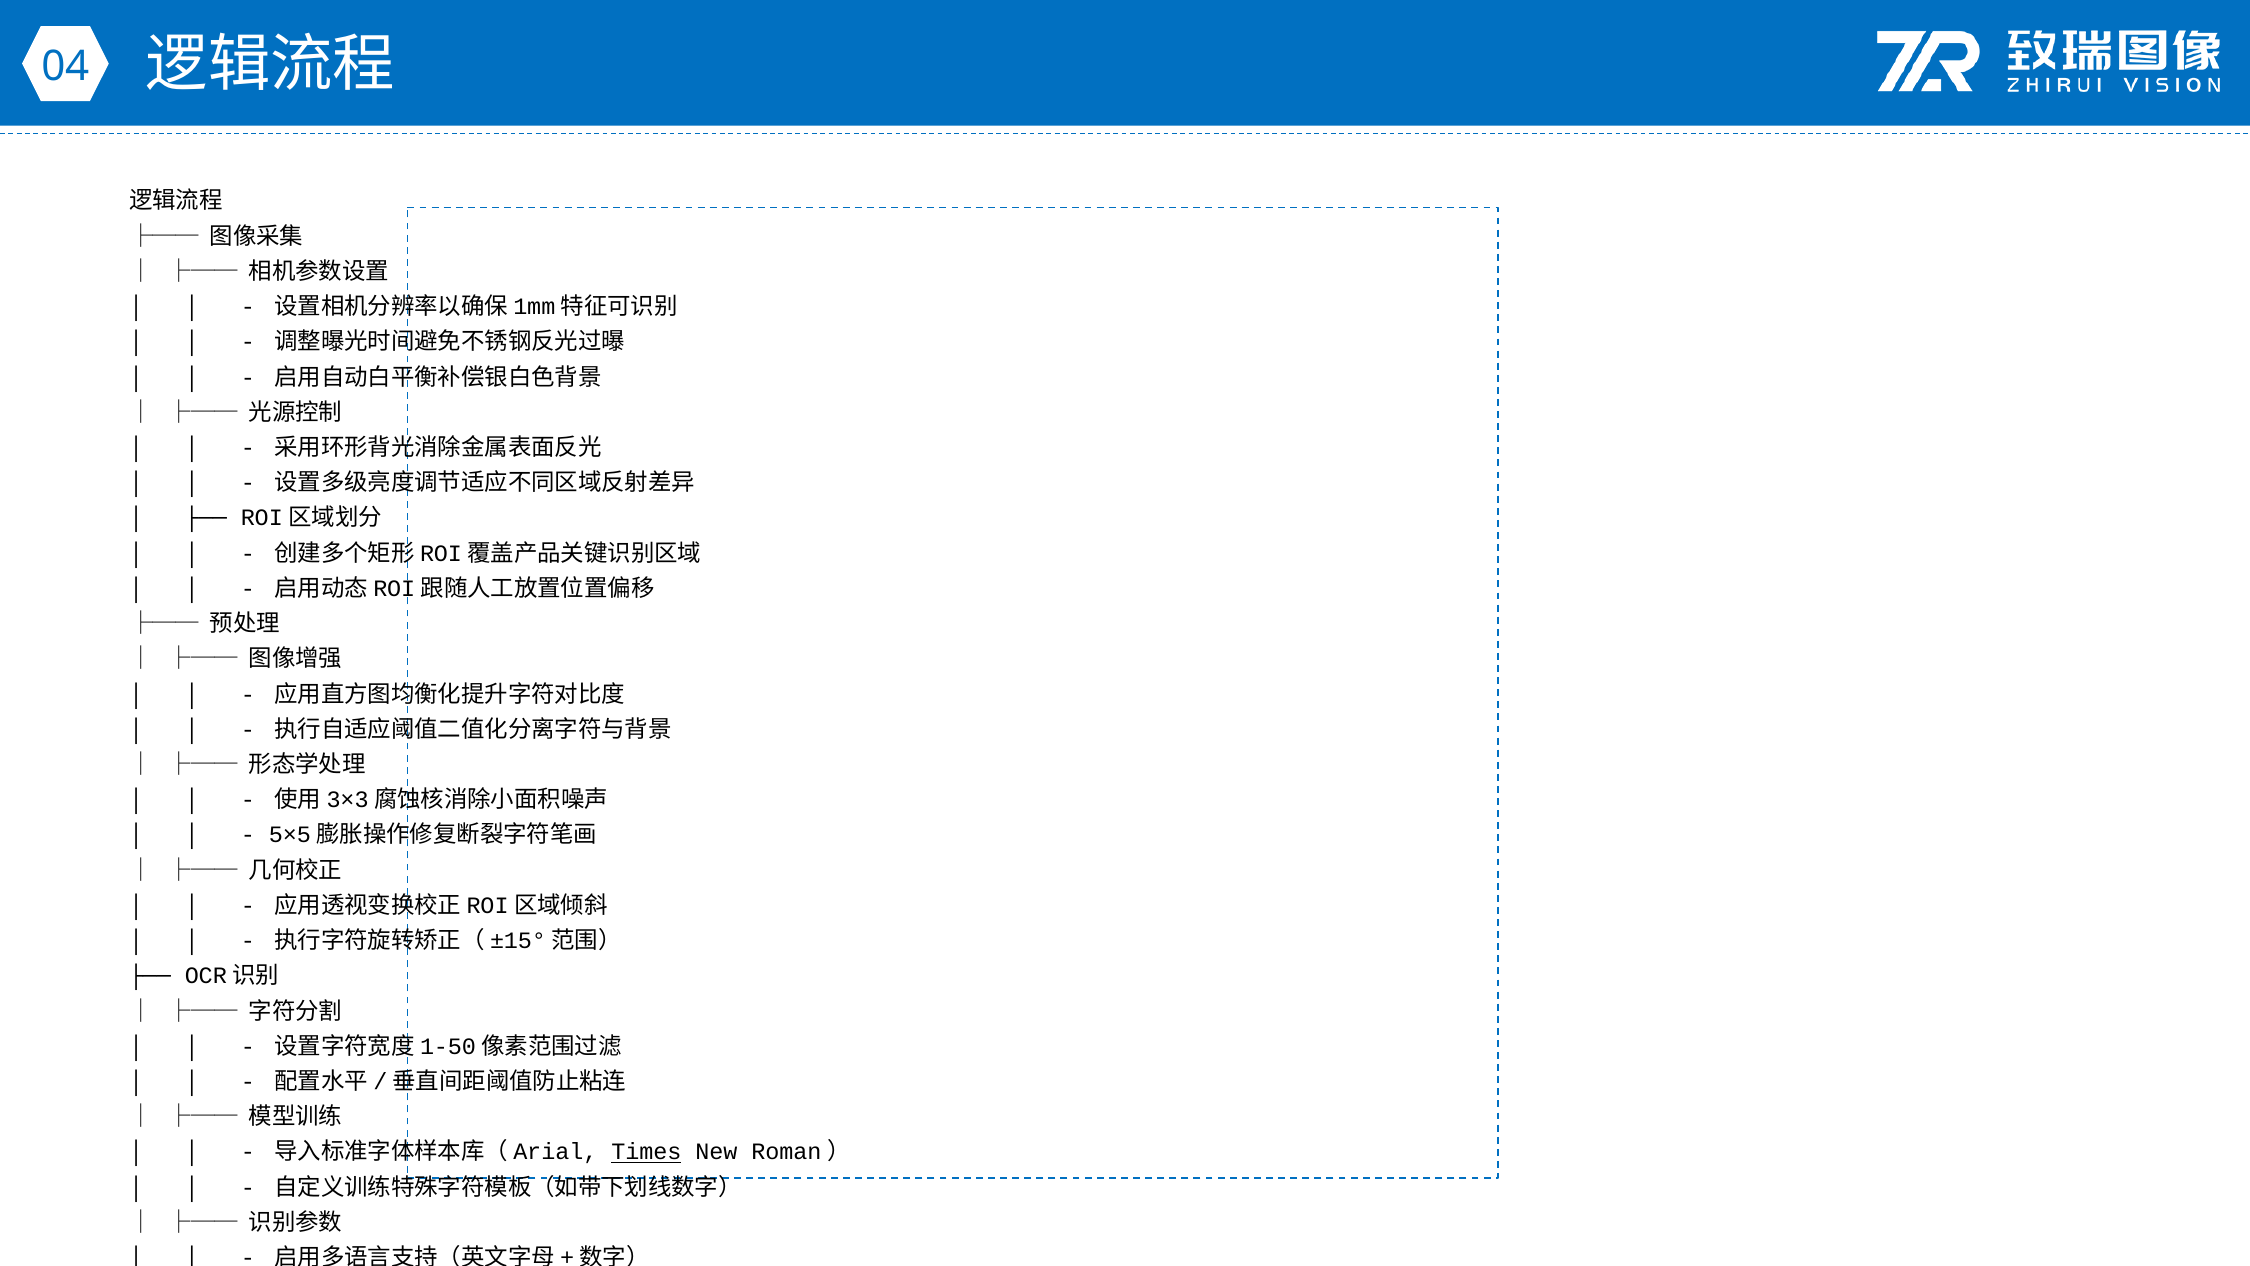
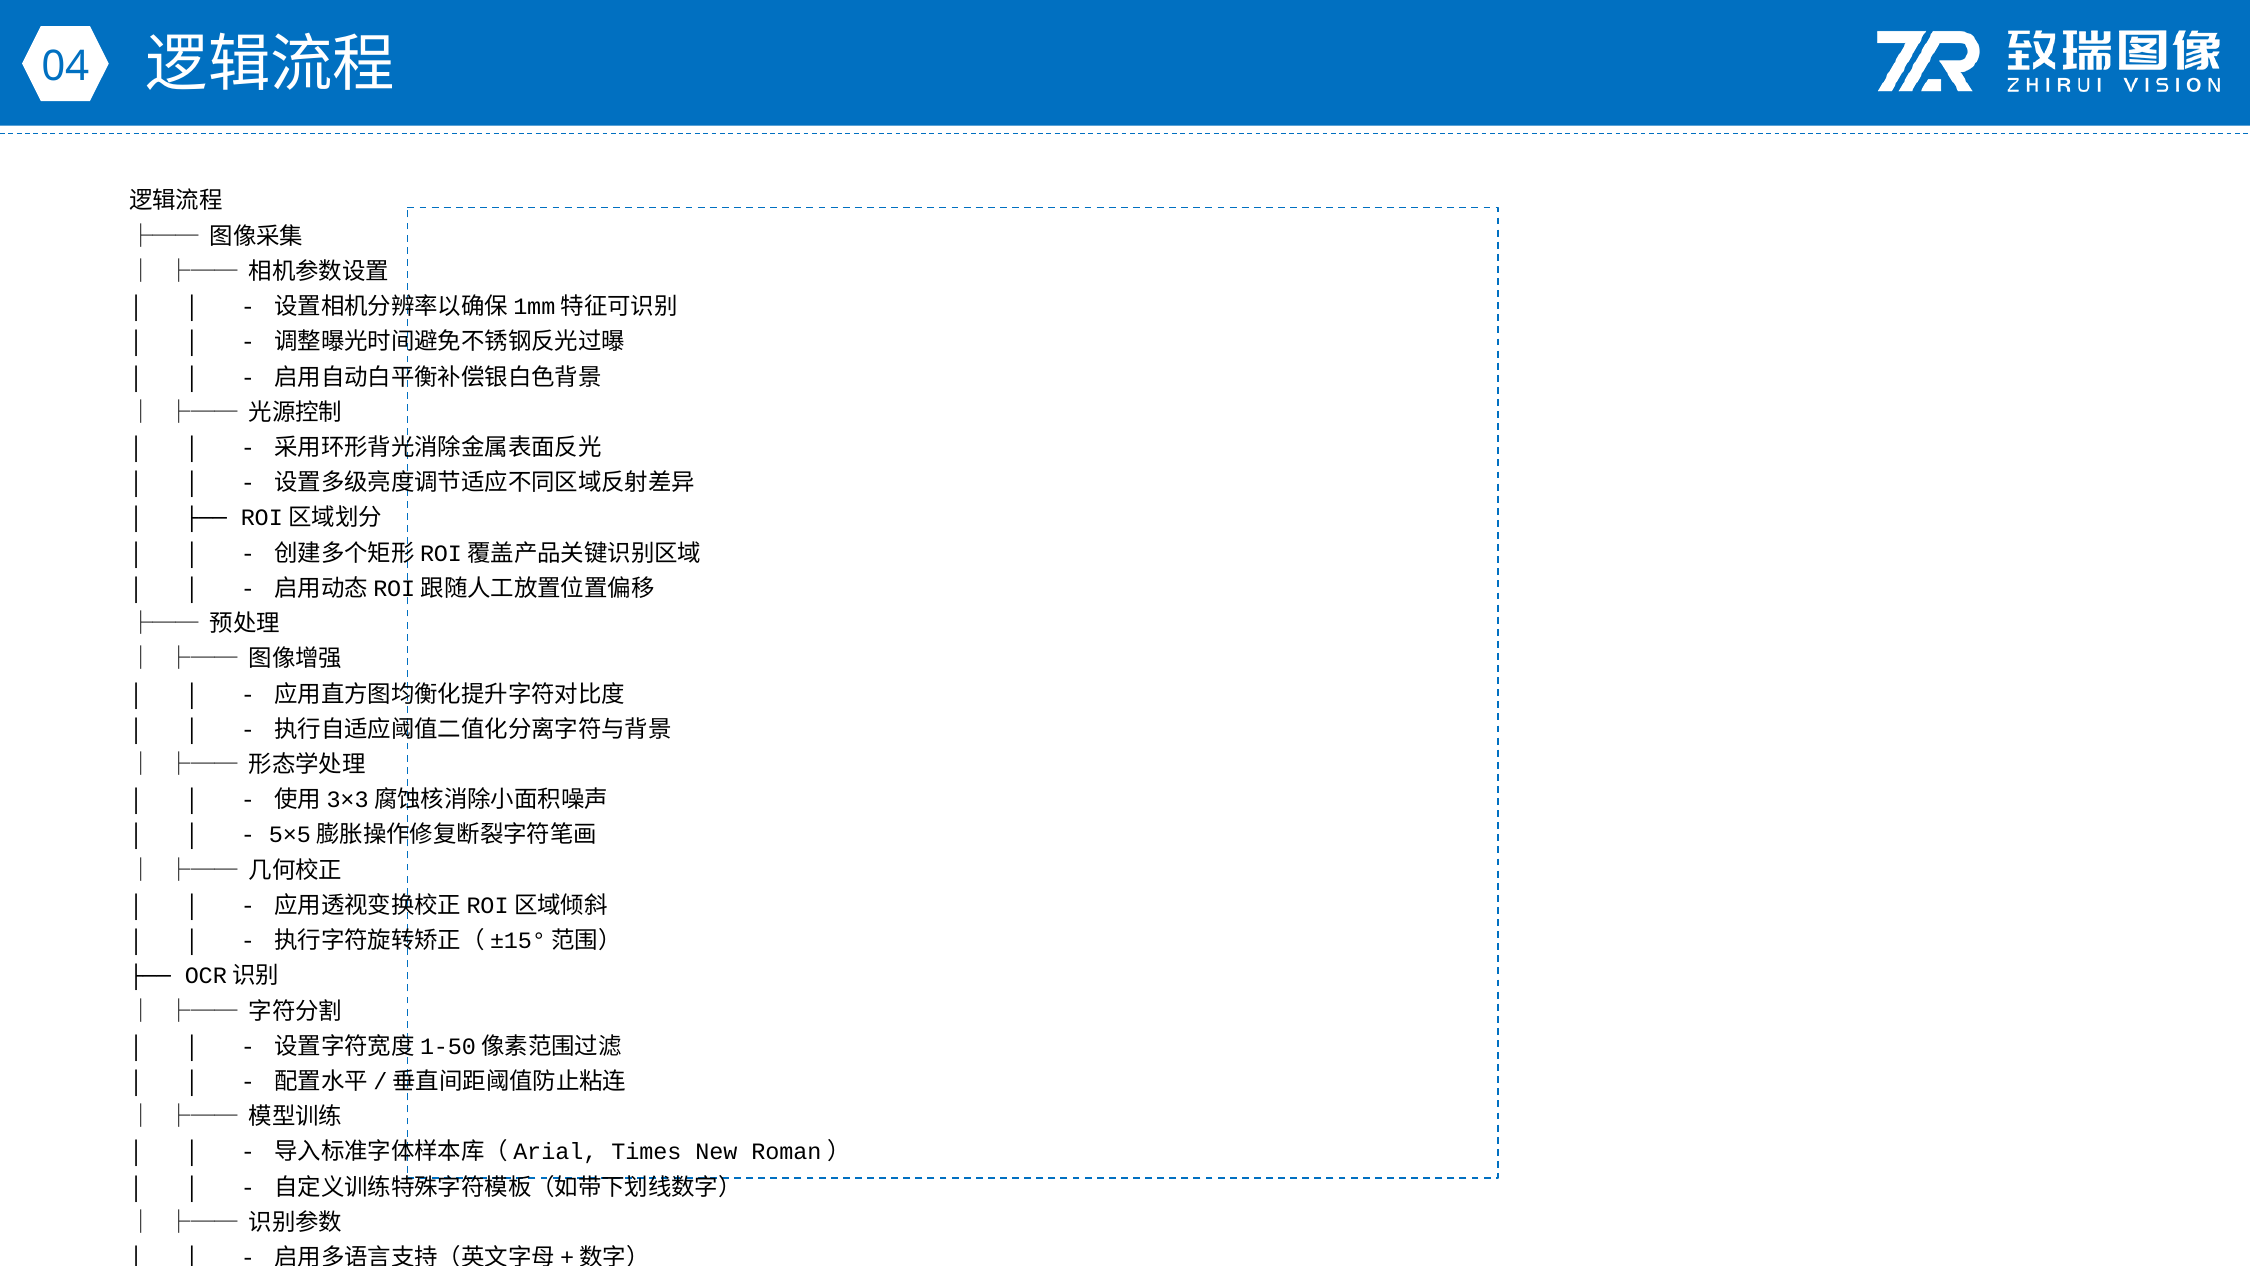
Times underline: present -> none (646, 1152)
